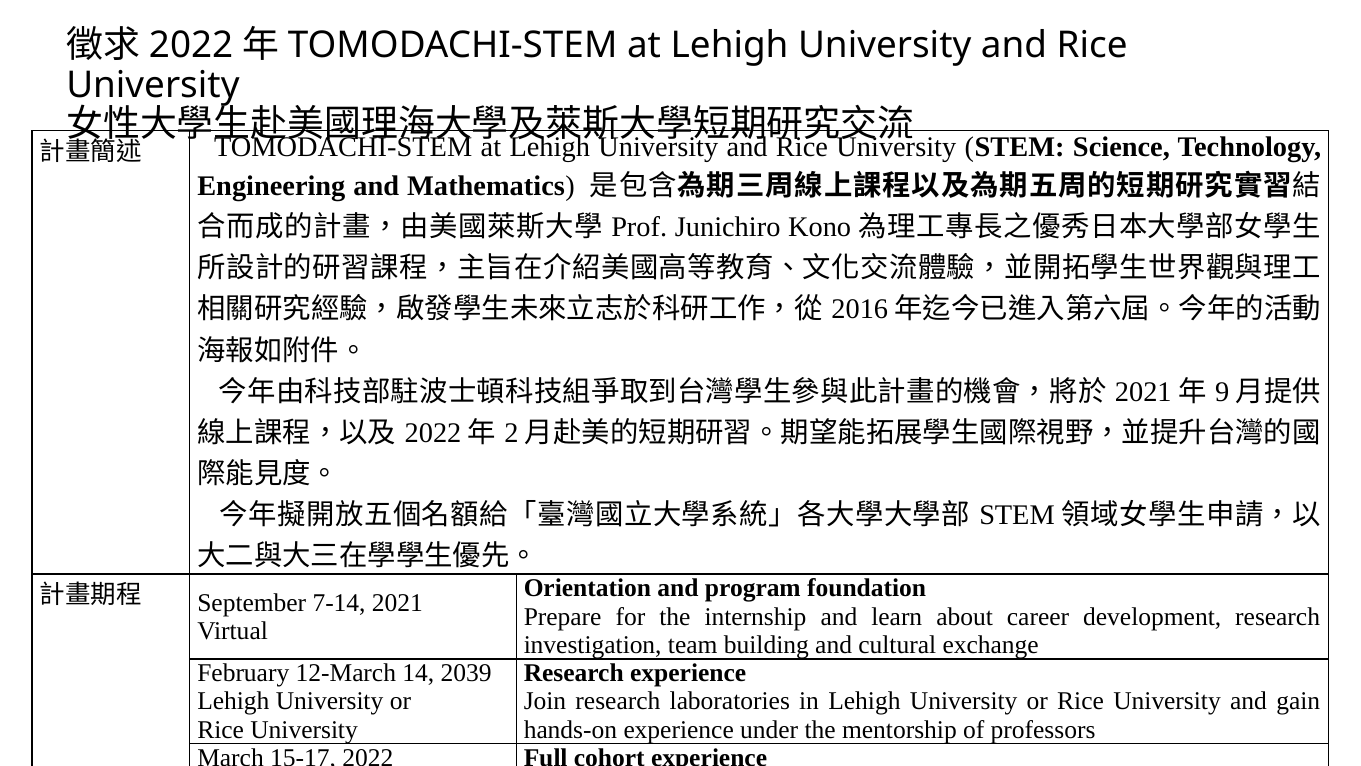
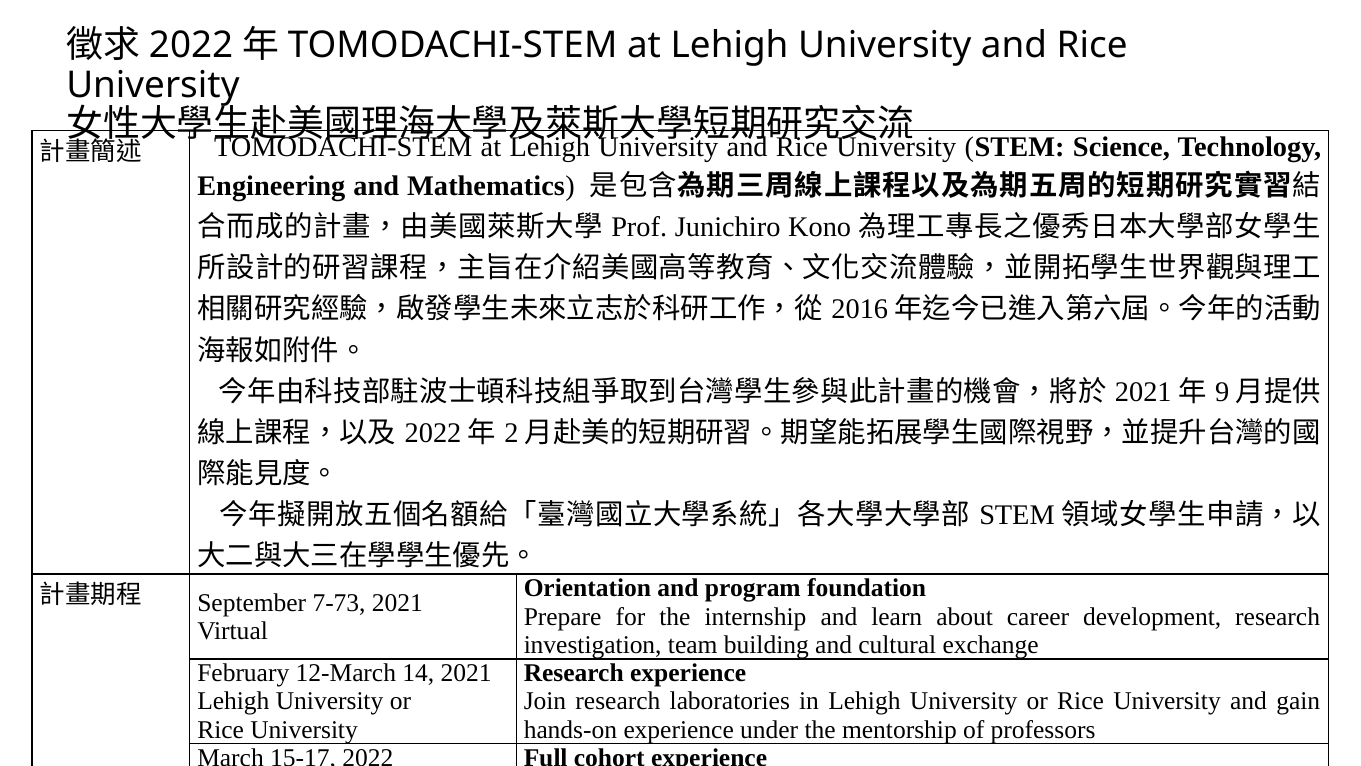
7-14: 7-14 -> 7-73 (339, 602)
14 2039: 2039 -> 2021 (466, 673)
